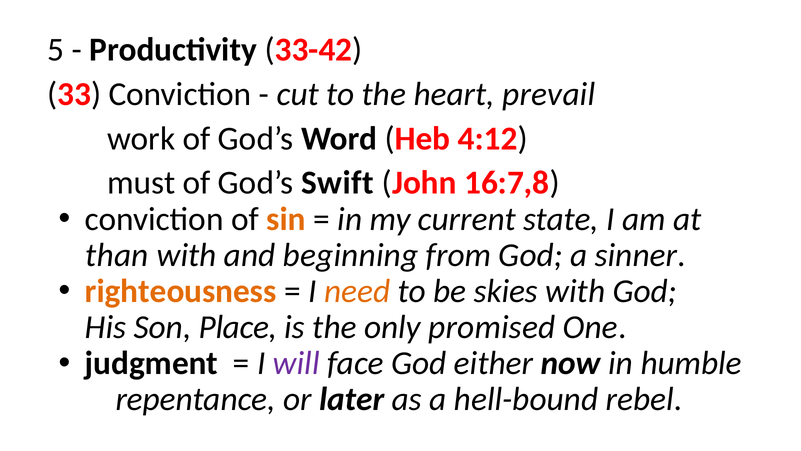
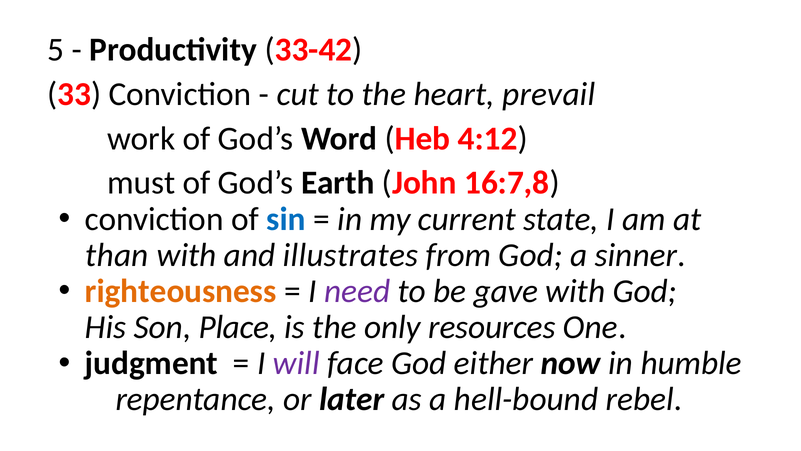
Swift: Swift -> Earth (338, 183)
sin colour: orange -> blue (286, 219)
beginning: beginning -> illustrates (351, 255)
need colour: orange -> purple (357, 291)
skies: skies -> gave (506, 291)
promised: promised -> resources (492, 327)
